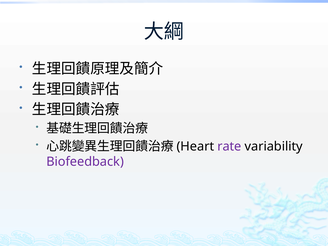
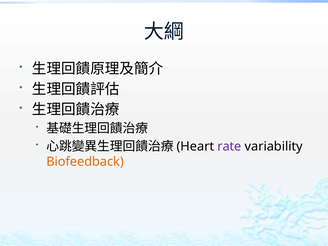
Biofeedback colour: purple -> orange (85, 162)
